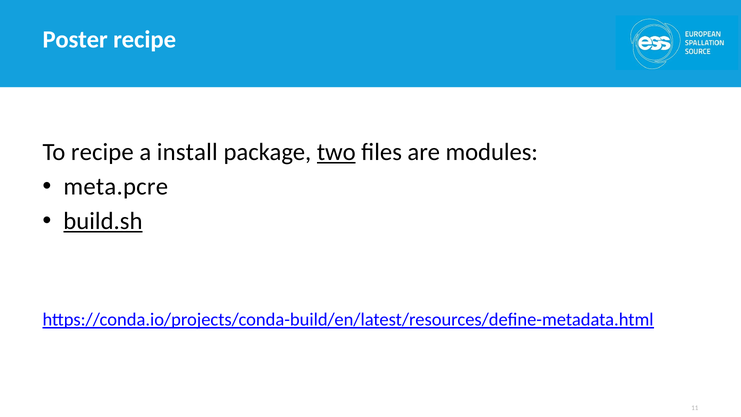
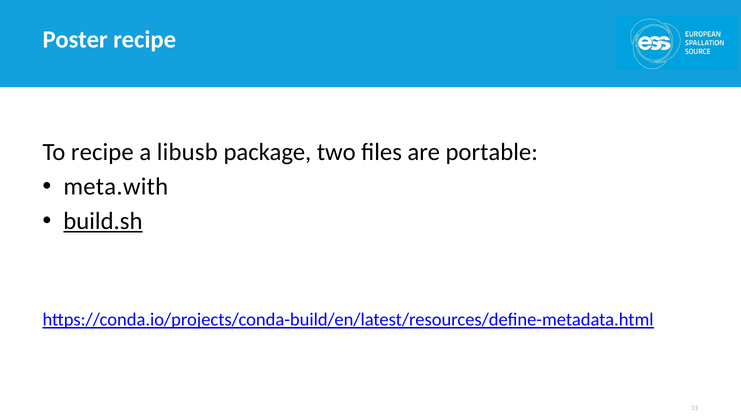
install: install -> libusb (187, 152)
two underline: present -> none (336, 152)
modules: modules -> portable (492, 152)
meta.pcre: meta.pcre -> meta.with (116, 187)
